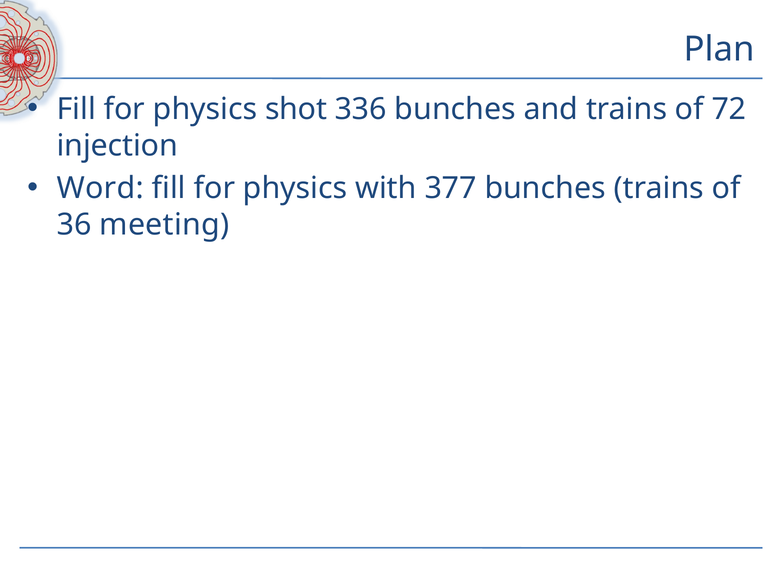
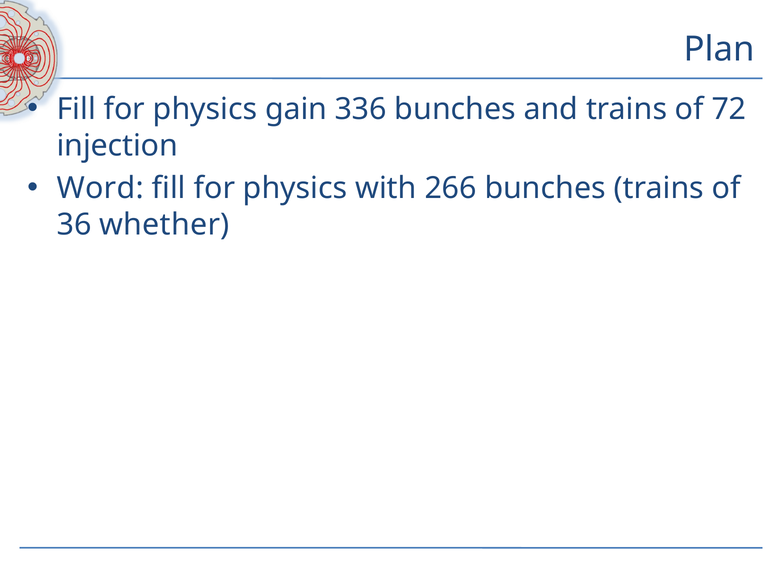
shot: shot -> gain (296, 109)
377: 377 -> 266 (451, 188)
meeting: meeting -> whether (164, 225)
